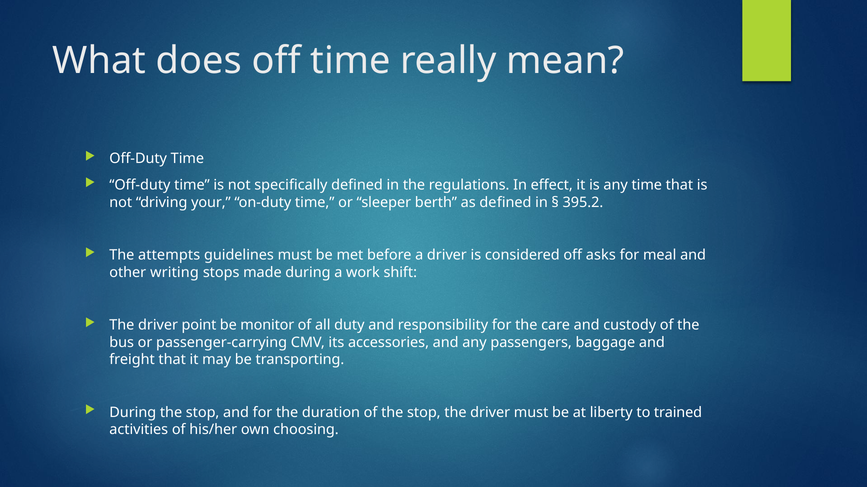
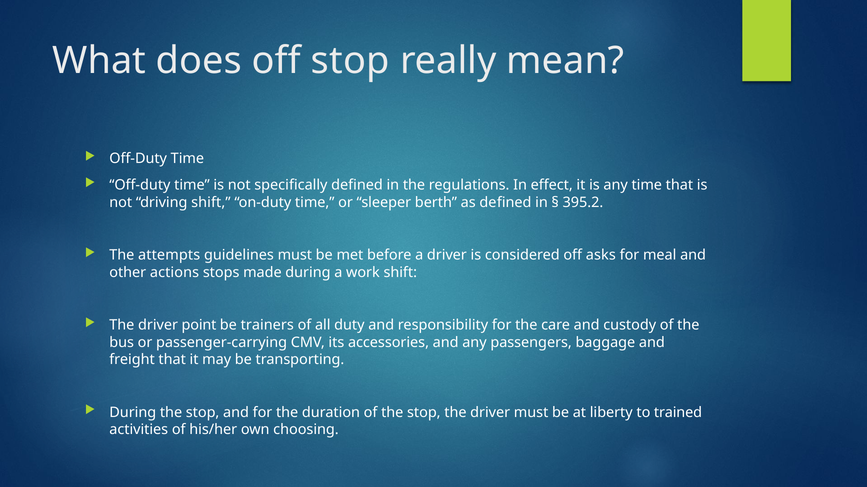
off time: time -> stop (350, 61)
driving your: your -> shift (211, 203)
writing: writing -> actions (175, 273)
monitor: monitor -> trainers (267, 325)
